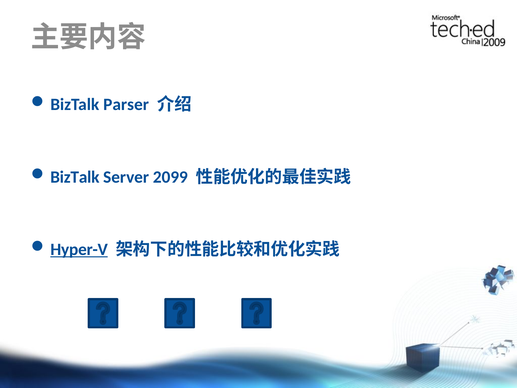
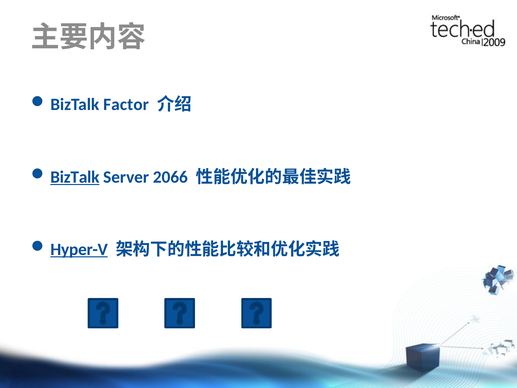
Parser: Parser -> Factor (126, 105)
BizTalk underline: none -> present (75, 177)
2099: 2099 -> 2066 (170, 177)
